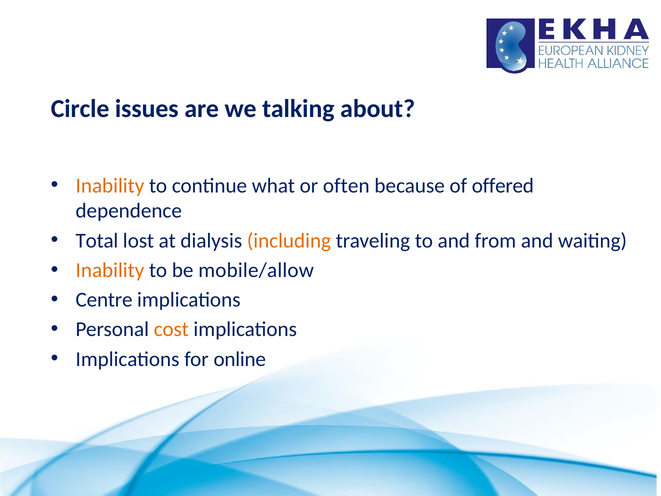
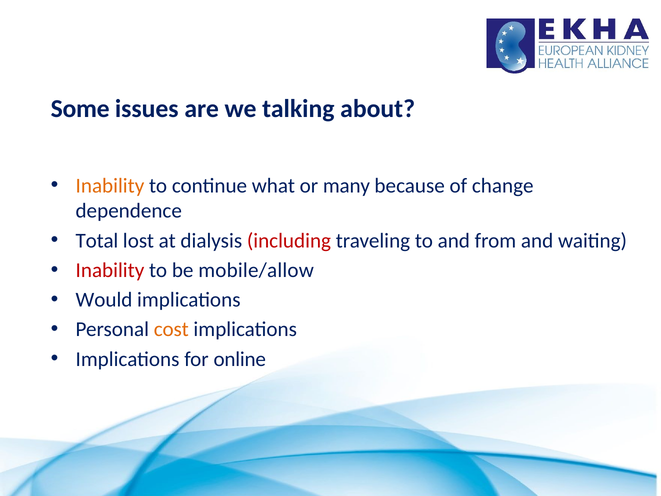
Circle: Circle -> Some (80, 109)
often: often -> many (346, 185)
offered: offered -> change (503, 185)
including colour: orange -> red (289, 240)
Inability colour: orange -> red (110, 270)
Centre: Centre -> Would (104, 300)
